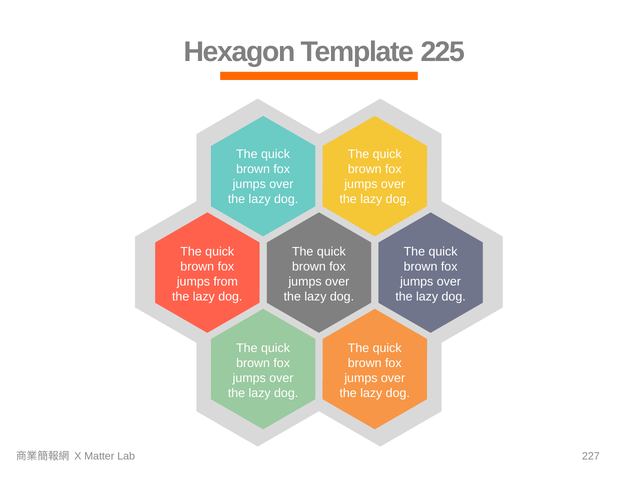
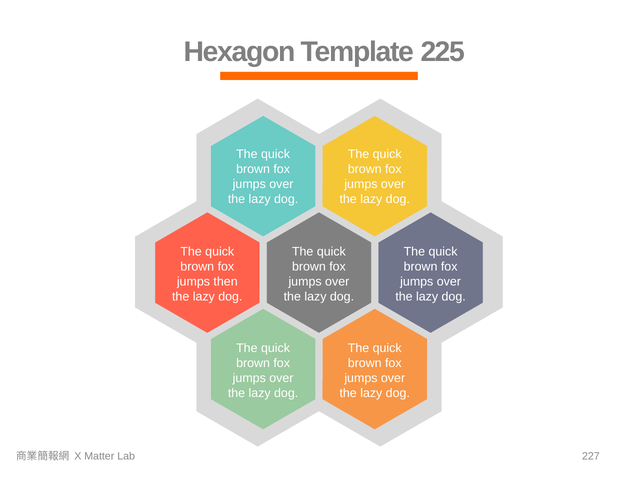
from: from -> then (226, 282)
